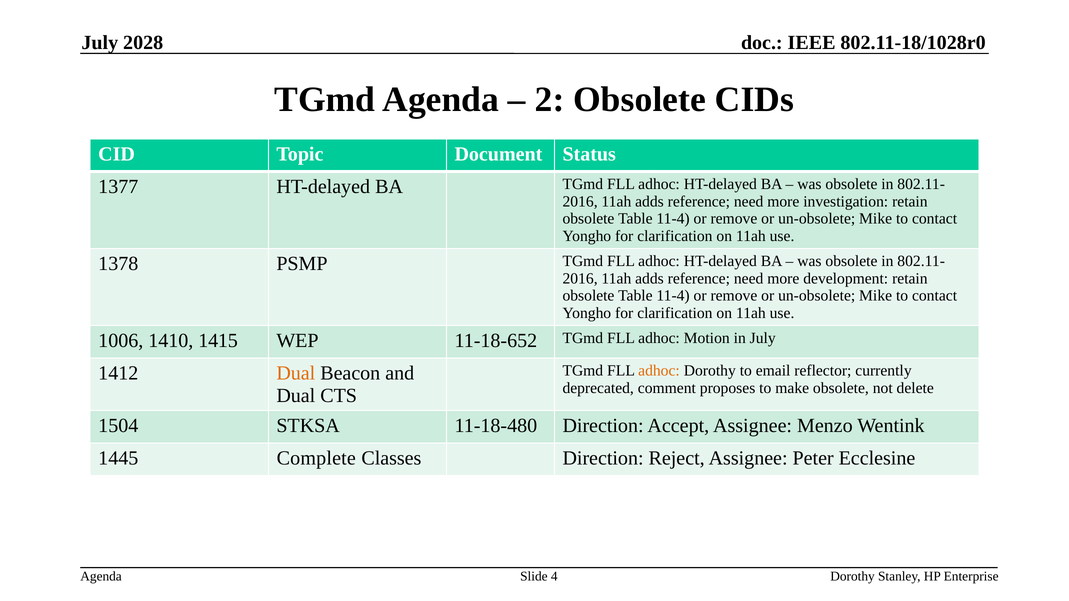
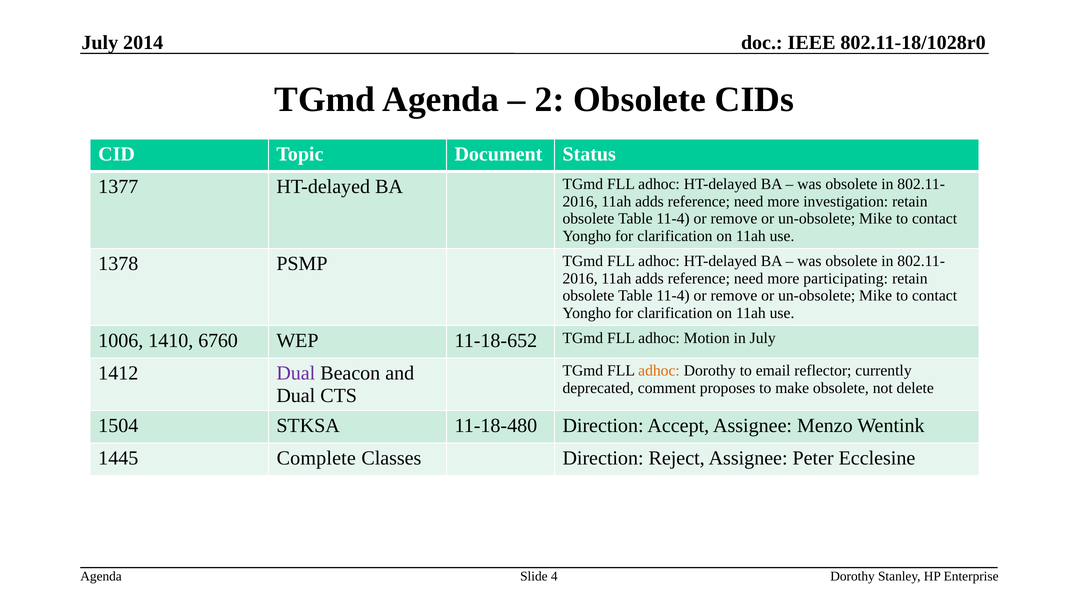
2028: 2028 -> 2014 (143, 43)
development: development -> participating (846, 279)
1415: 1415 -> 6760 (218, 341)
Dual colour: orange -> purple (296, 373)
